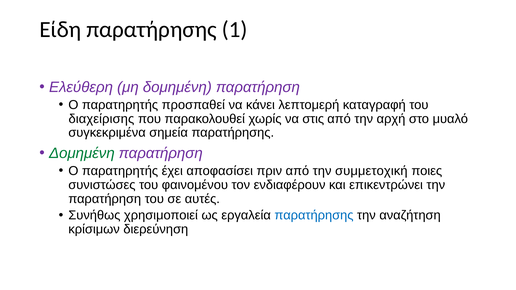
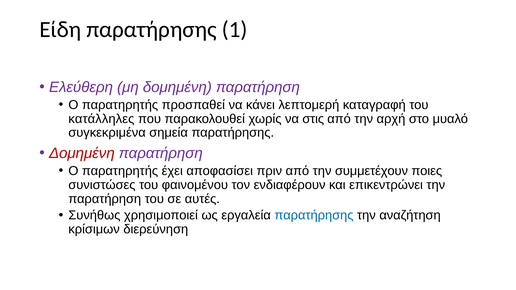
διαχείρισης: διαχείρισης -> κατάλληλες (101, 119)
Δομημένη colour: green -> red (82, 153)
συμμετοχική: συμμετοχική -> συμμετέχουν (371, 171)
